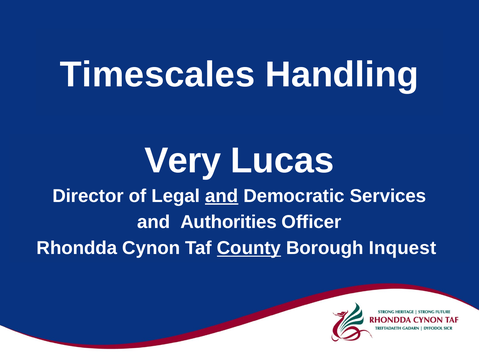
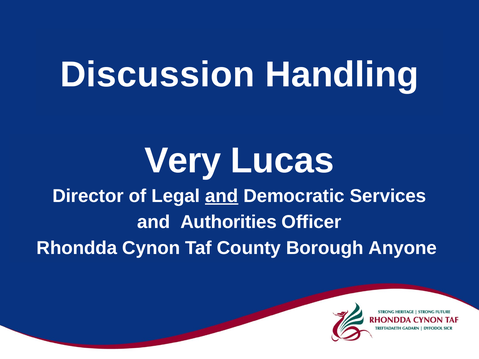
Timescales: Timescales -> Discussion (157, 75)
County underline: present -> none (249, 248)
Inquest: Inquest -> Anyone (403, 248)
